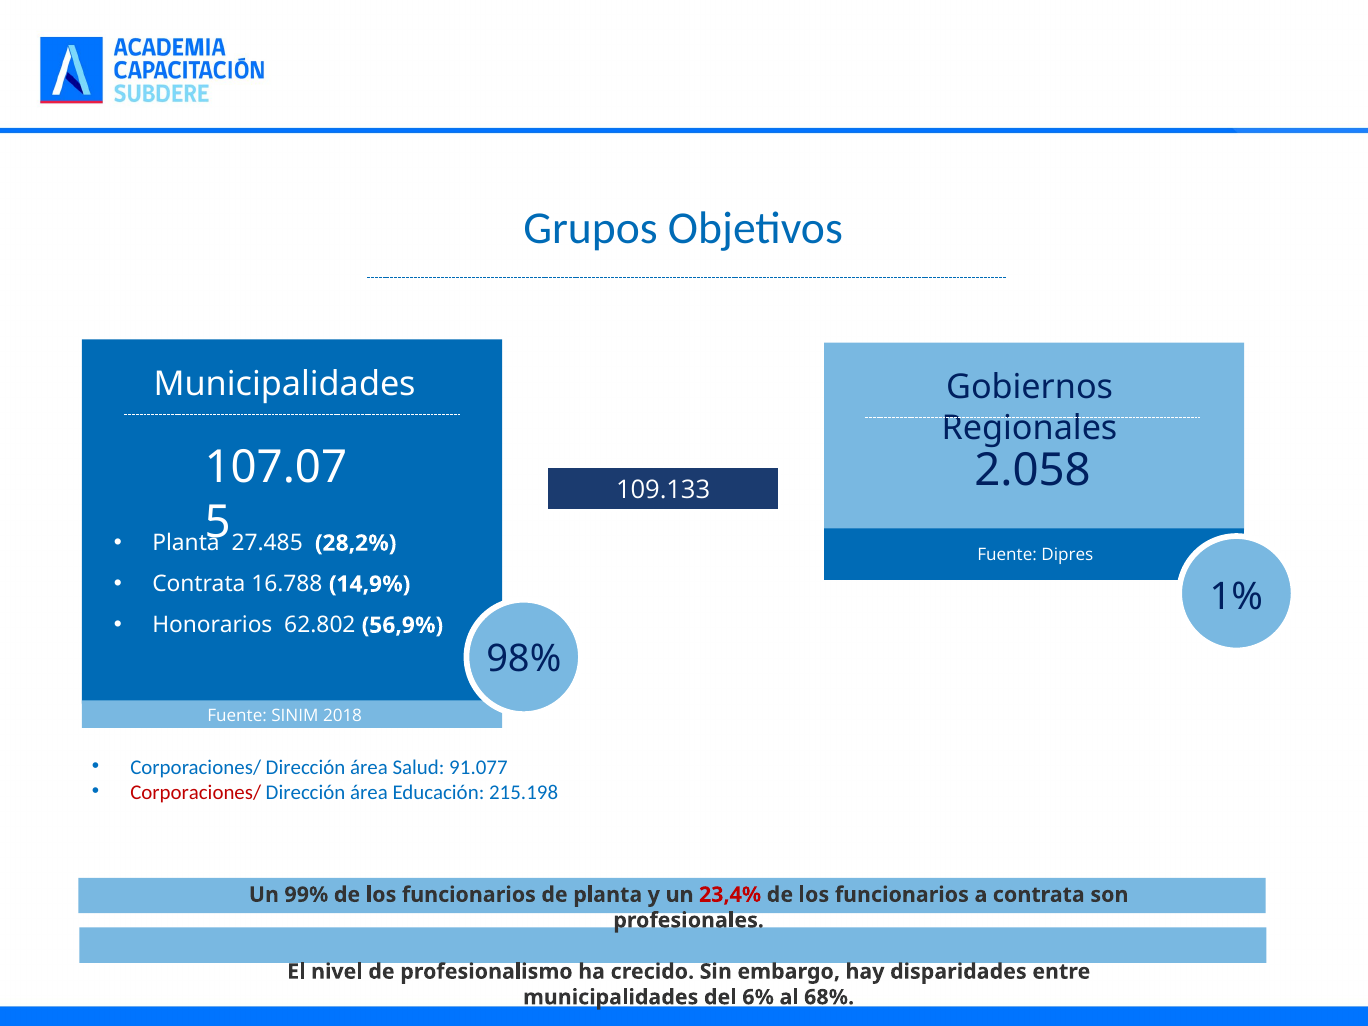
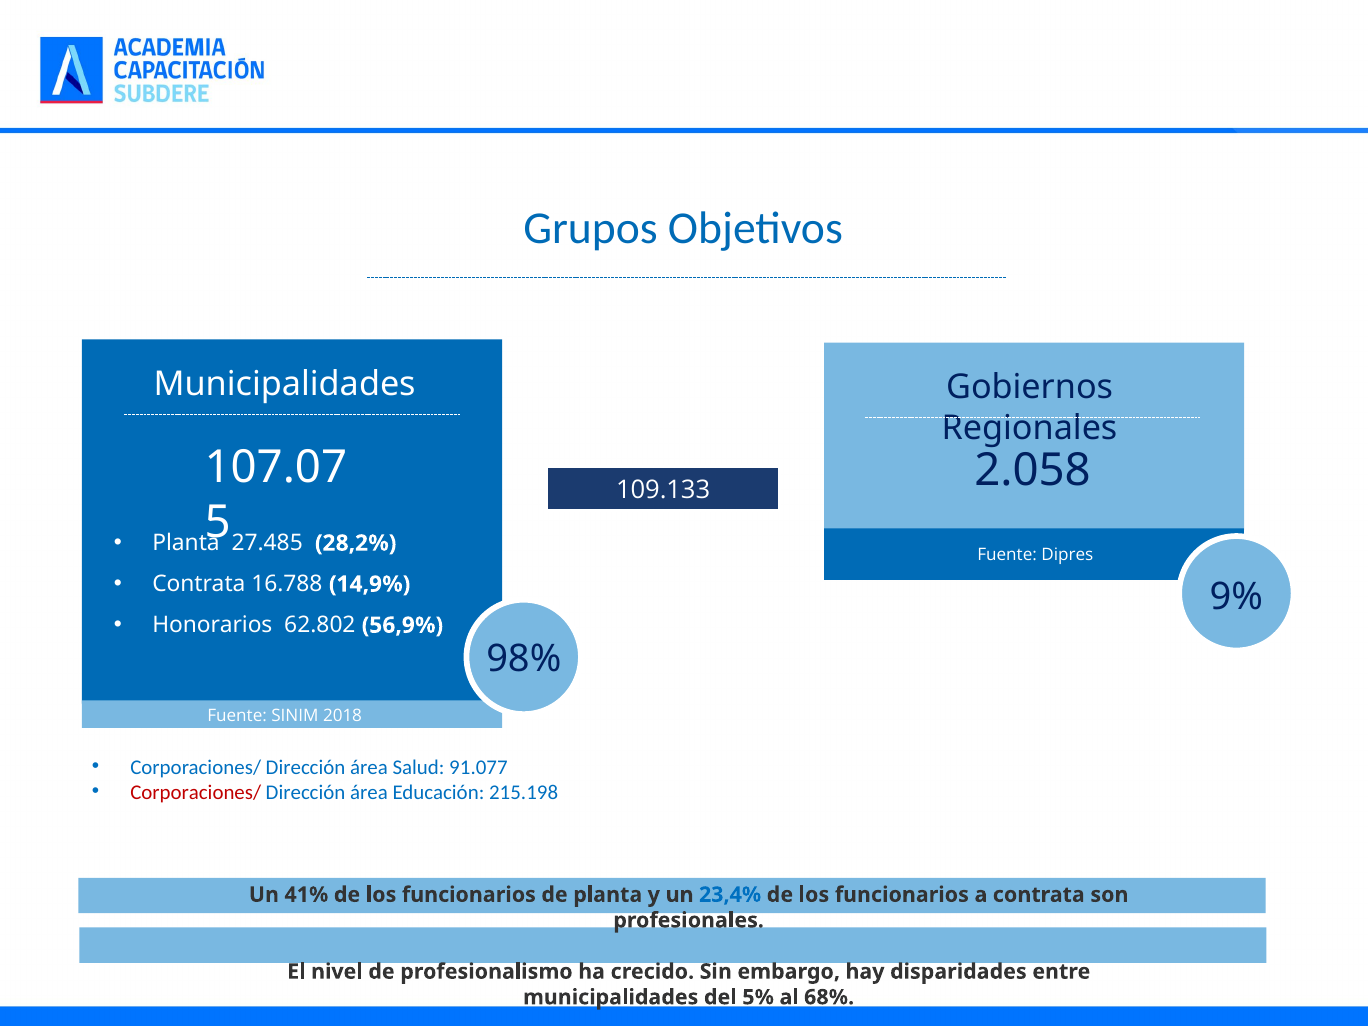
1%: 1% -> 9% (1236, 597)
99%: 99% -> 41% (306, 895)
23,4% colour: red -> blue (730, 895)
6%: 6% -> 5% (758, 997)
